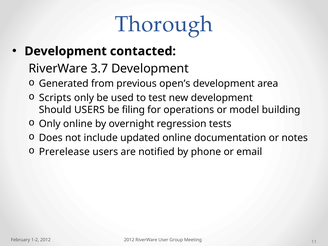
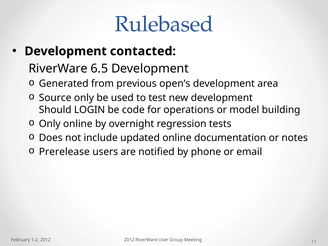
Thorough: Thorough -> Rulebased (164, 24)
3.7: 3.7 -> 6.5 (99, 68)
Scripts: Scripts -> Source (55, 98)
Should USERS: USERS -> LOGIN (90, 110)
filing: filing -> code (133, 110)
